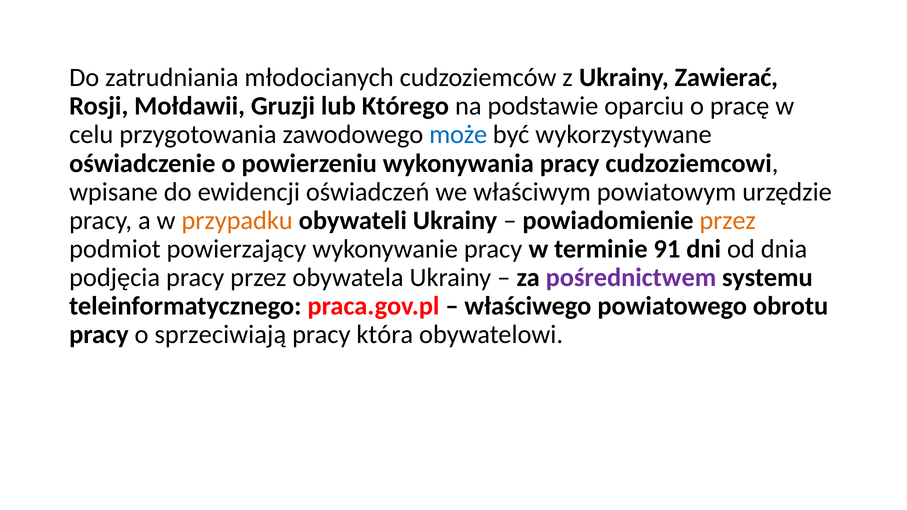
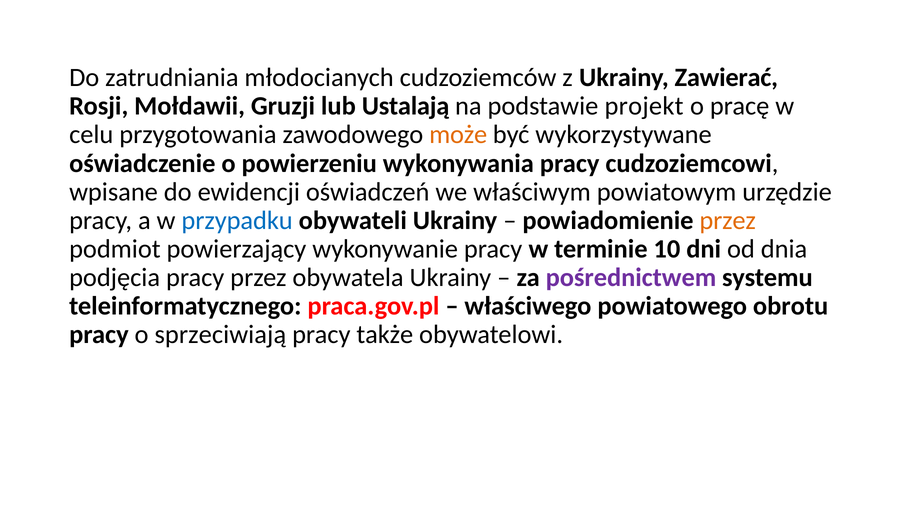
Którego: Którego -> Ustalają (406, 106)
oparciu: oparciu -> projekt (644, 106)
może colour: blue -> orange (458, 135)
przypadku colour: orange -> blue (237, 221)
91: 91 -> 10 (667, 249)
która: która -> także (385, 335)
